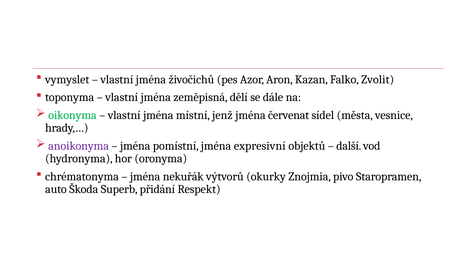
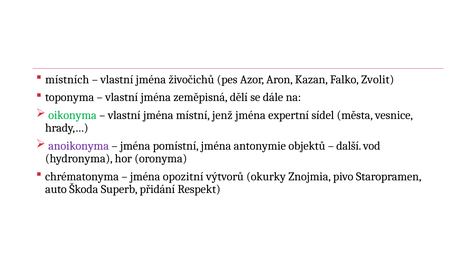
vymyslet: vymyslet -> místních (67, 79)
červenat: červenat -> expertní (289, 115)
expresivní: expresivní -> antonymie (260, 146)
nekuřák: nekuřák -> opozitní (183, 176)
